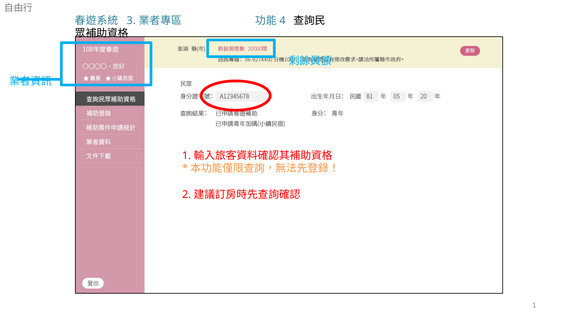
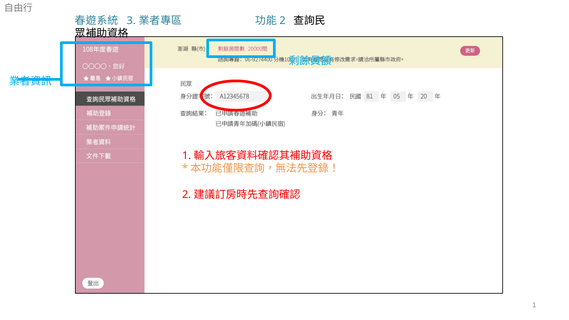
4: 4 -> 2 (283, 21)
